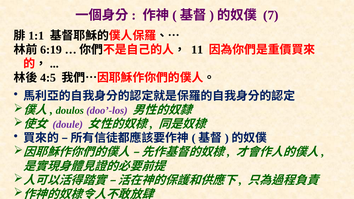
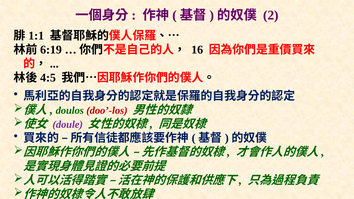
7: 7 -> 2 (271, 15)
11: 11 -> 16 (197, 50)
doo’-los colour: purple -> red (107, 111)
